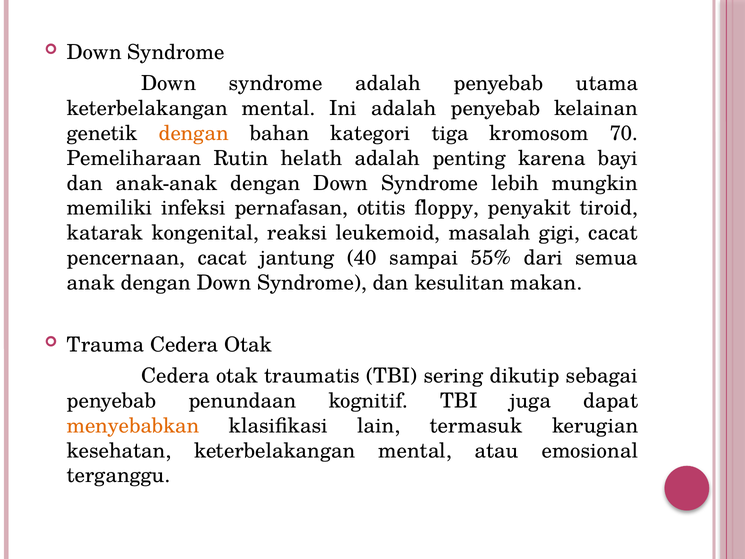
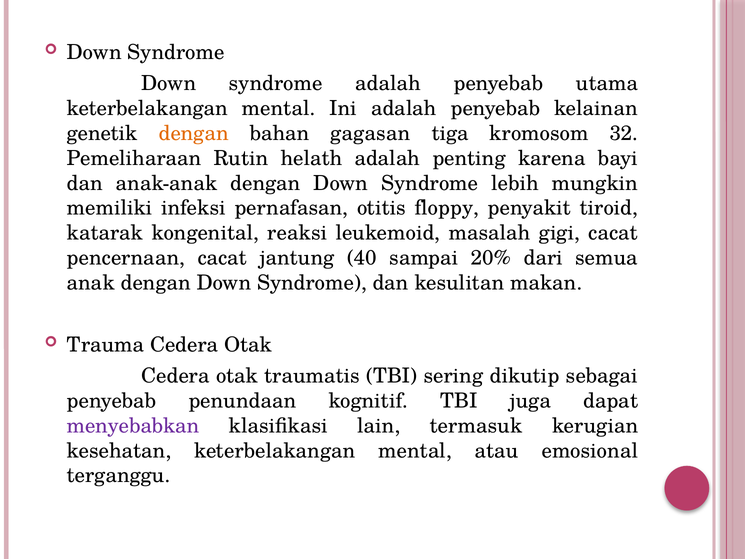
kategori: kategori -> gagasan (370, 133)
70: 70 -> 32 (624, 133)
55%: 55% -> 20% (491, 258)
menyebabkan colour: orange -> purple (133, 426)
